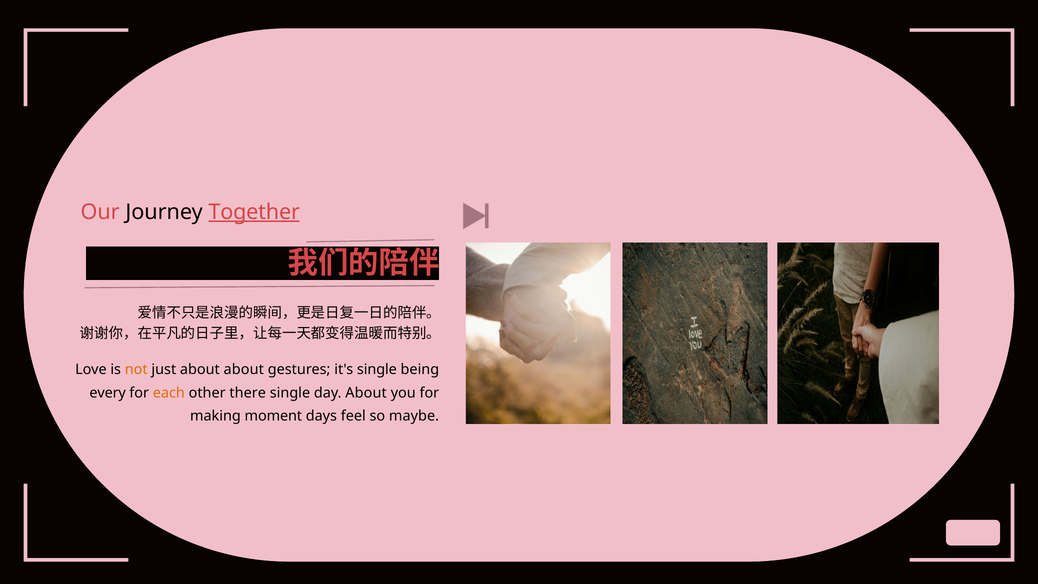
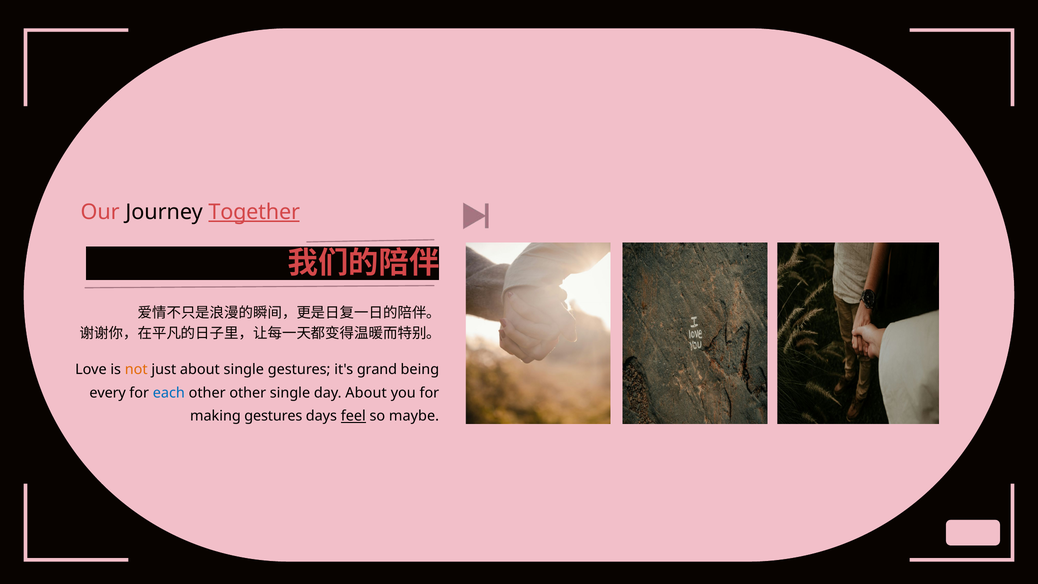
about about: about -> single (244, 369)
it's single: single -> grand (377, 369)
each colour: orange -> blue (169, 393)
other there: there -> other (248, 393)
making moment: moment -> gestures (273, 416)
feel underline: none -> present (353, 416)
